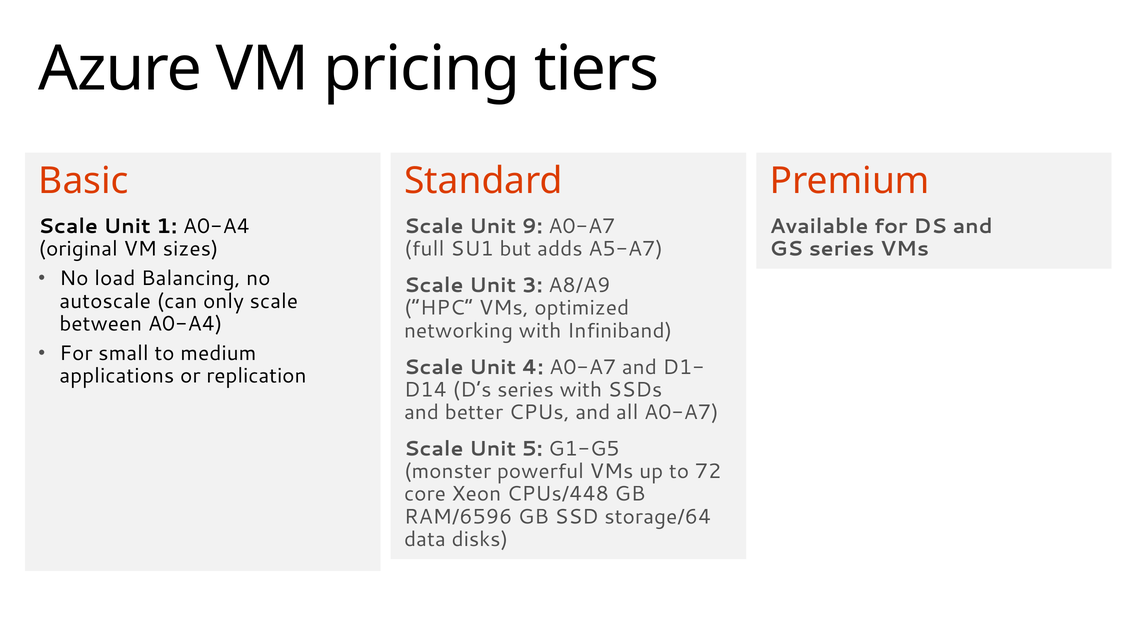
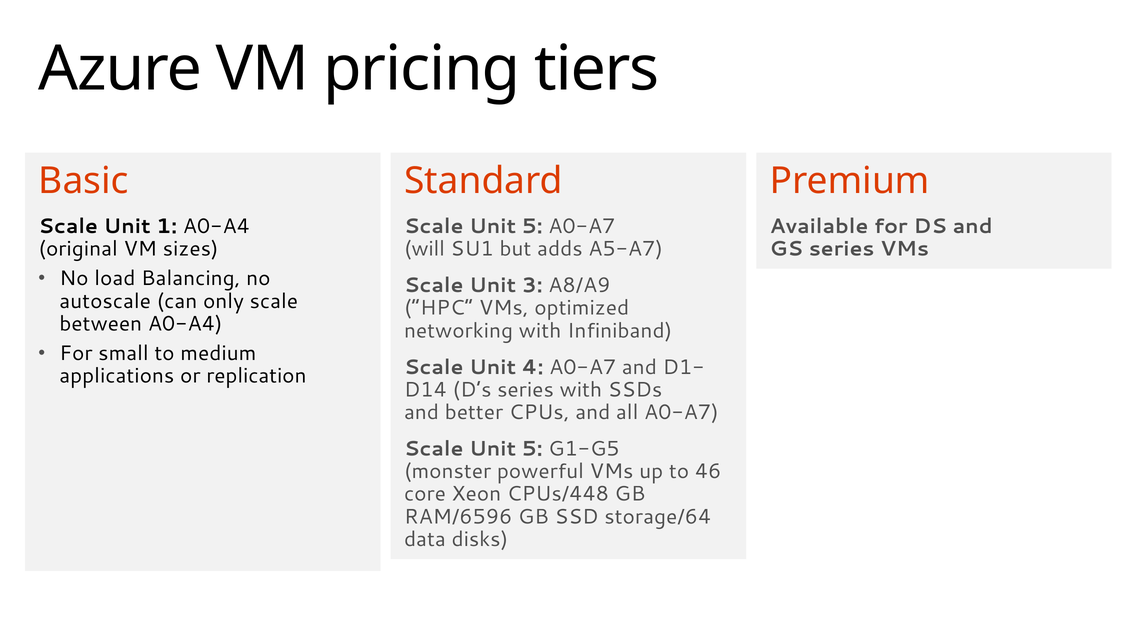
9: 9 -> 5 (532, 226)
full: full -> will (424, 249)
72: 72 -> 46 (708, 471)
